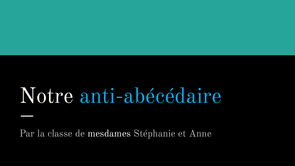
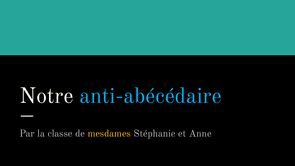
mesdames colour: white -> yellow (109, 133)
